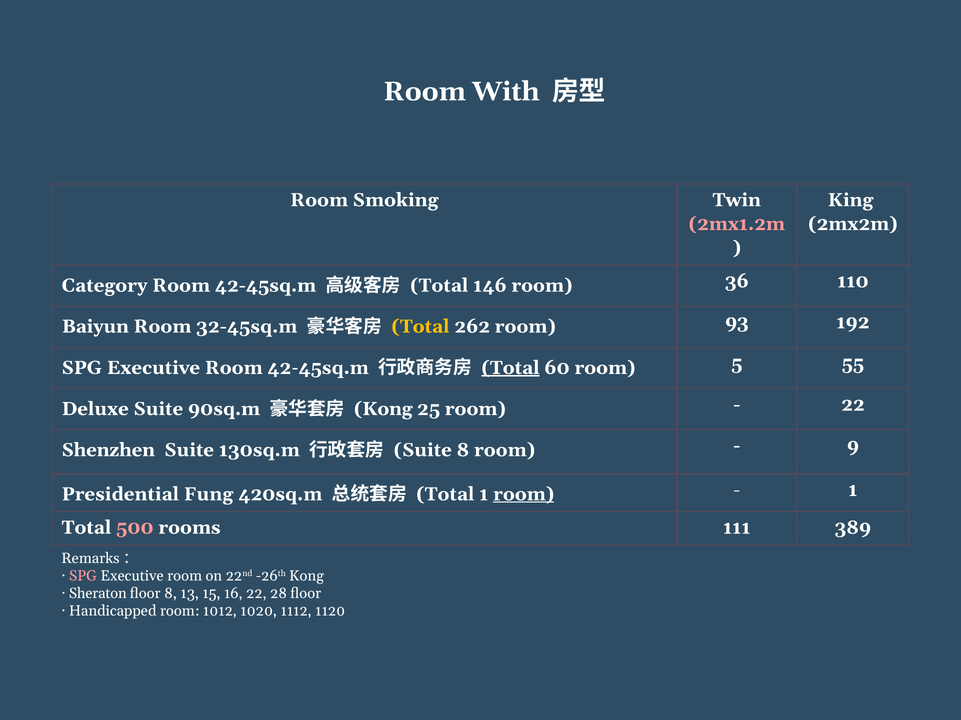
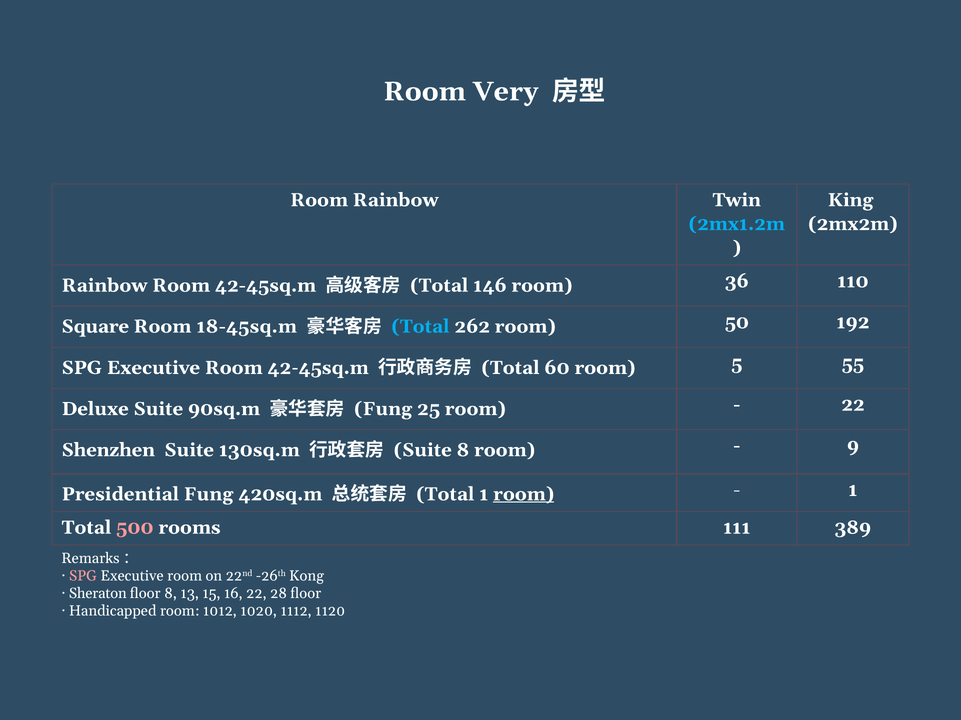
With: With -> Very (506, 92)
Room Smoking: Smoking -> Rainbow (396, 200)
2mx1.2m colour: pink -> light blue (737, 224)
Category: Category -> Rainbow (105, 286)
Baiyun: Baiyun -> Square (95, 327)
32-45sq.m: 32-45sq.m -> 18-45sq.m (247, 327)
Total colour: yellow -> light blue (421, 327)
93: 93 -> 50 (737, 322)
Total underline: present -> none (511, 368)
Kong: Kong -> Fung (383, 409)
